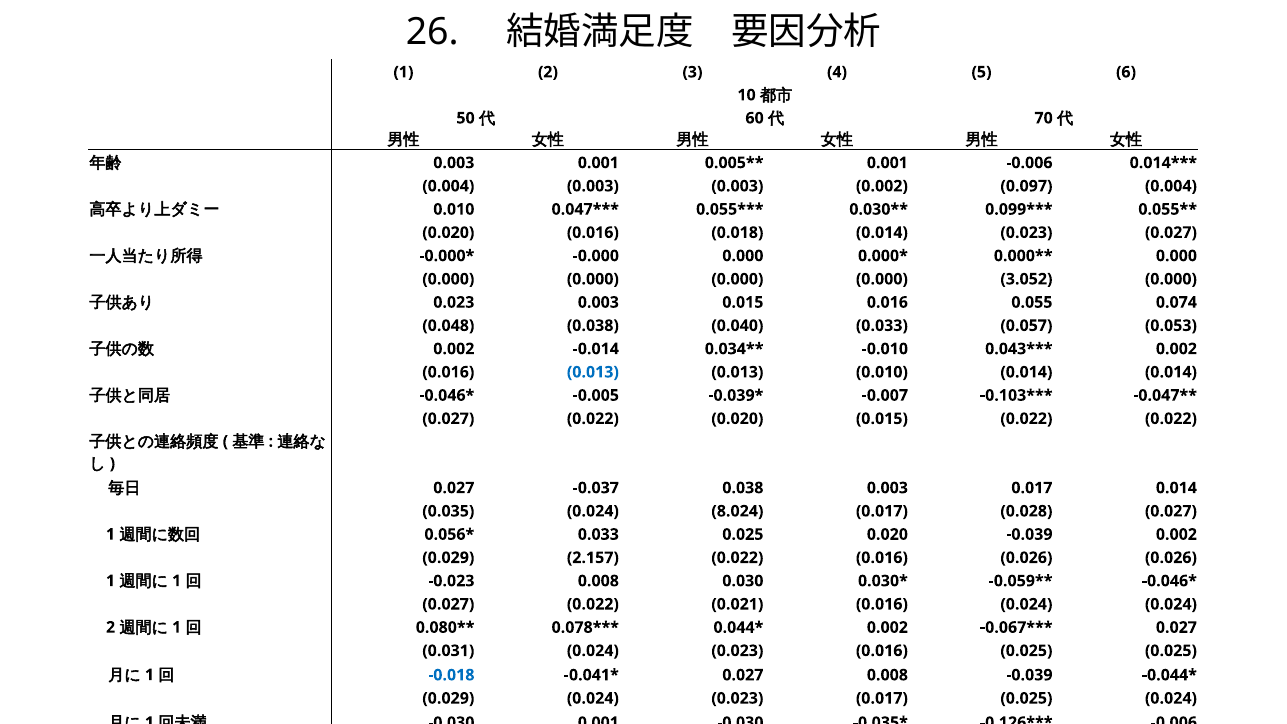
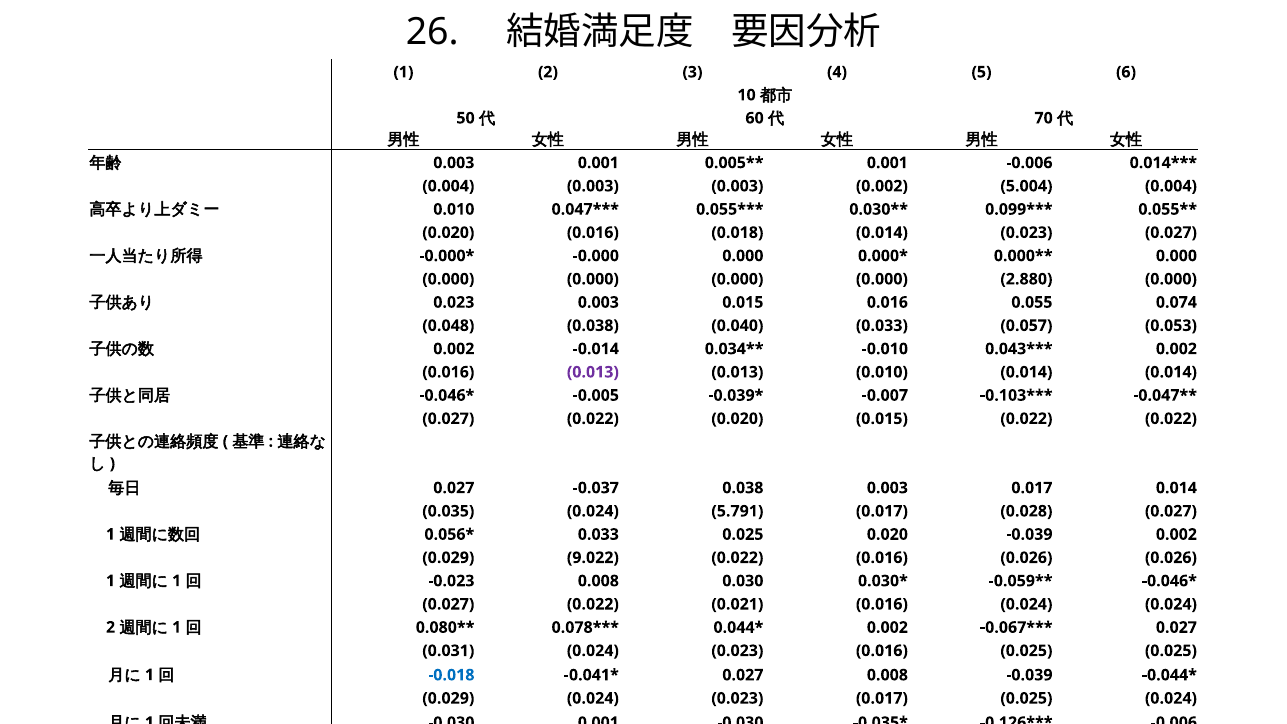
0.097: 0.097 -> 5.004 (1026, 186)
3.052: 3.052 -> 2.880 (1026, 279)
0.013 colour: blue -> purple (593, 372)
8.024: 8.024 -> 5.791 (737, 511)
2.157: 2.157 -> 9.022 (593, 558)
